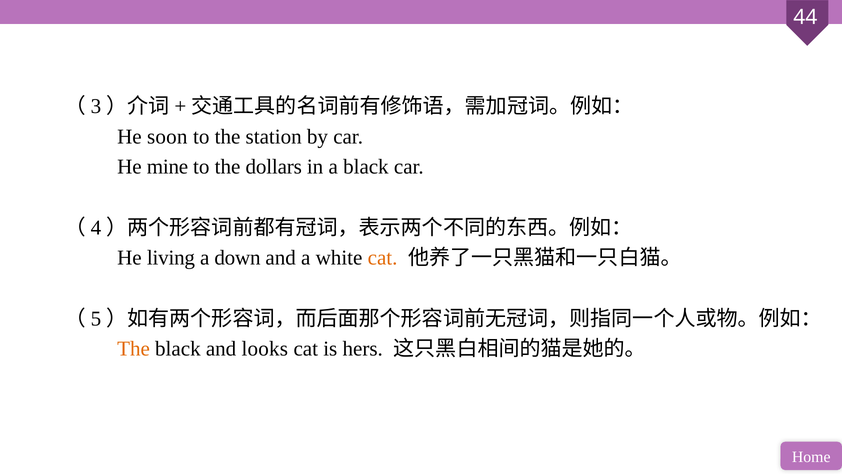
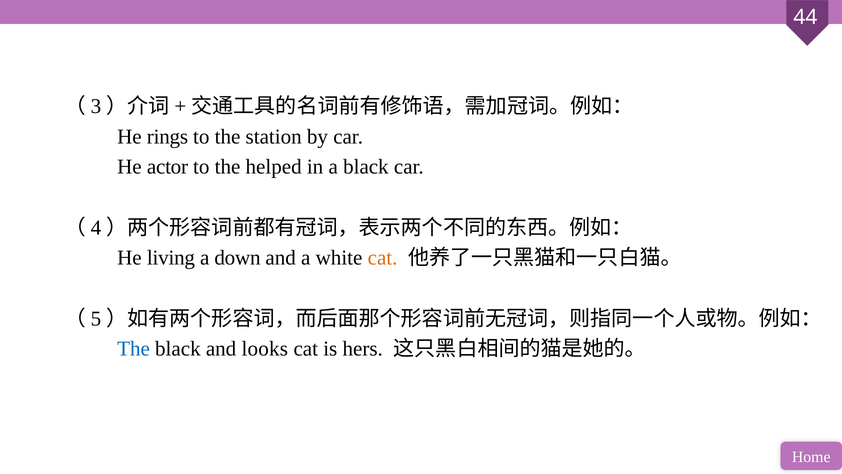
soon: soon -> rings (167, 137)
mine: mine -> actor (167, 167)
dollars: dollars -> helped (274, 167)
The colour: orange -> blue (134, 349)
